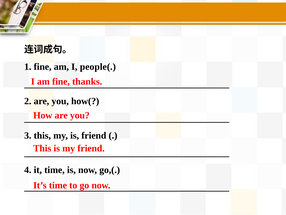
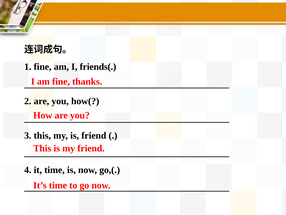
people(: people( -> friends( (98, 67)
